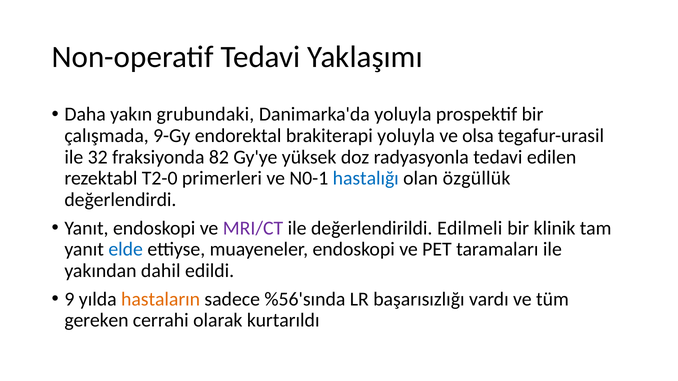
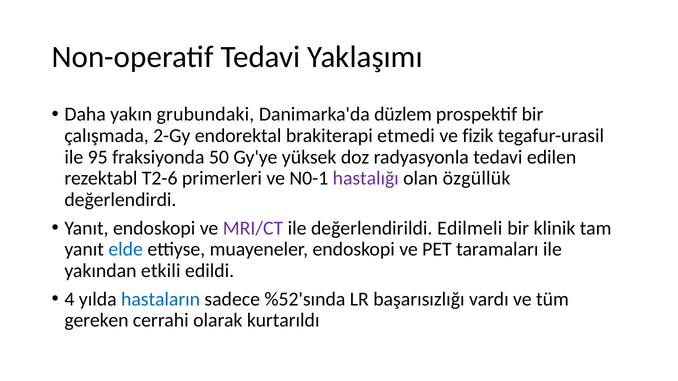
Danimarka'da yoluyla: yoluyla -> düzlem (403, 115)
9-Gy: 9-Gy -> 2-Gy (172, 136)
brakiterapi yoluyla: yoluyla -> etmedi (406, 136)
olsa: olsa -> fizik (478, 136)
32: 32 -> 95 (98, 157)
82: 82 -> 50 (219, 157)
T2-0: T2-0 -> T2-6 (160, 179)
hastalığı colour: blue -> purple (366, 179)
dahil: dahil -> etkili (161, 271)
9: 9 -> 4 (69, 299)
hastaların colour: orange -> blue (161, 299)
%56'sında: %56'sında -> %52'sında (305, 299)
